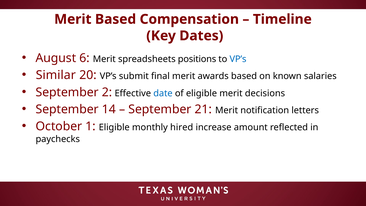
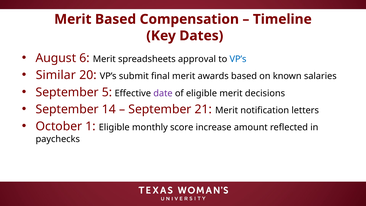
positions: positions -> approval (197, 59)
2: 2 -> 5 (107, 92)
date colour: blue -> purple (163, 93)
hired: hired -> score (182, 127)
